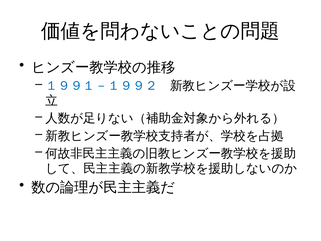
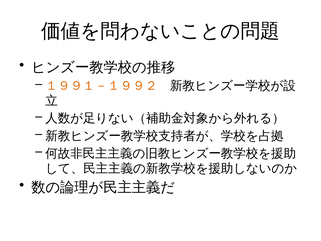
１９９１－１９９２ colour: blue -> orange (101, 86)
